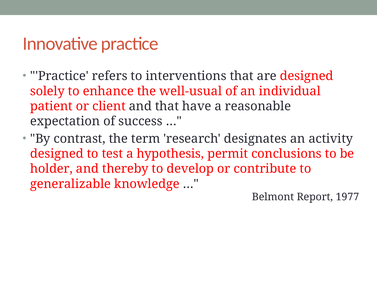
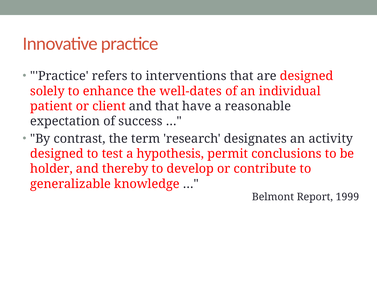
well-usual: well-usual -> well-dates (191, 91)
1977: 1977 -> 1999 (347, 197)
